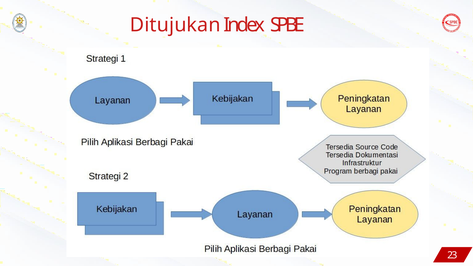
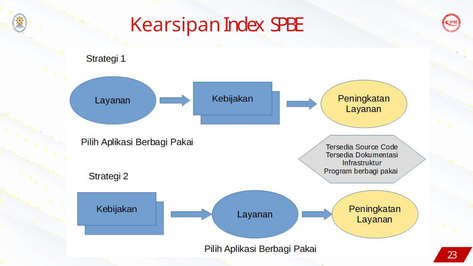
Ditujukan: Ditujukan -> Kearsipan (175, 25)
